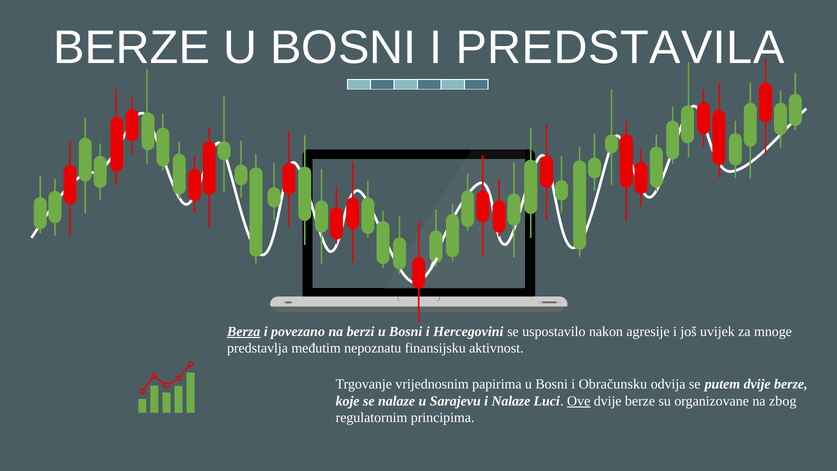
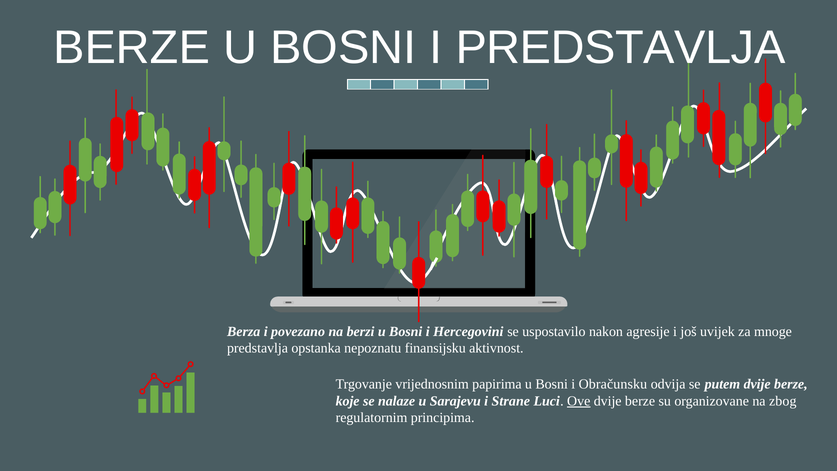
I PREDSTAVILA: PREDSTAVILA -> PREDSTAVLJA (620, 48)
Berza underline: present -> none (244, 331)
međutim: međutim -> opstanka (316, 348)
i Nalaze: Nalaze -> Strane (511, 401)
